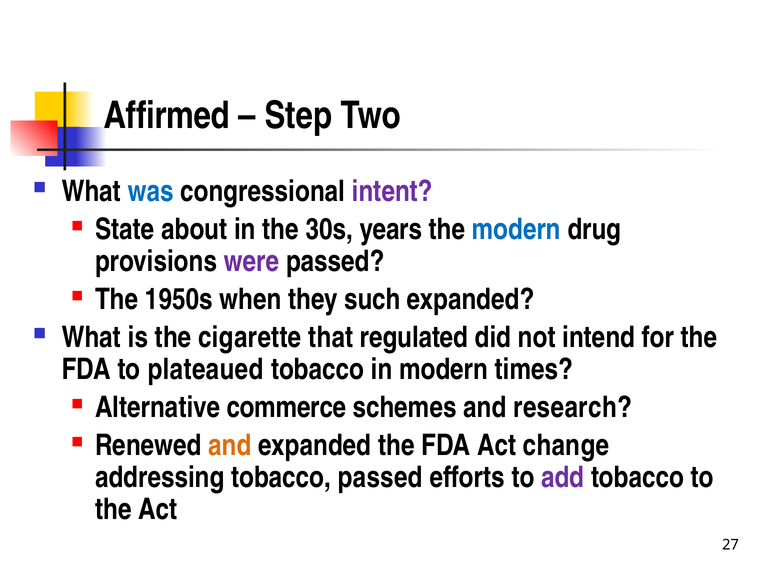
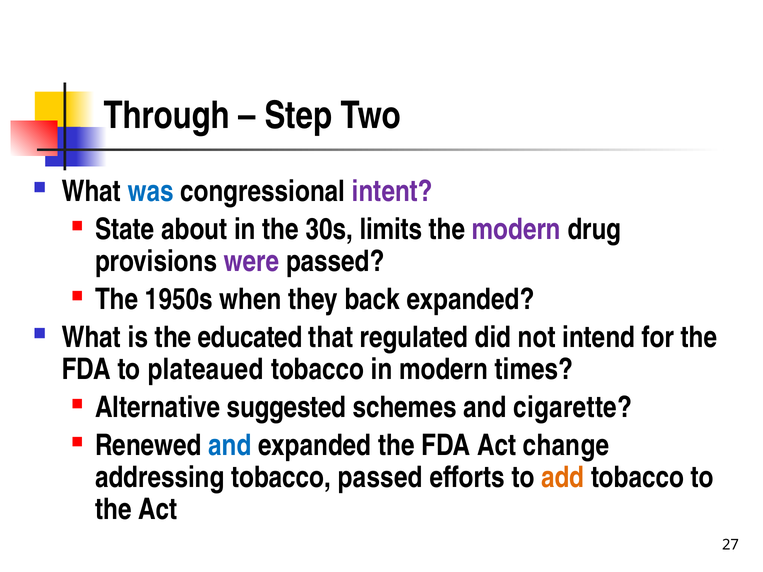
Affirmed: Affirmed -> Through (167, 116)
years: years -> limits (391, 229)
modern colour: blue -> purple (516, 229)
such: such -> back (372, 299)
cigarette: cigarette -> educated (250, 337)
commerce: commerce -> suggested (287, 407)
research: research -> cigarette (573, 407)
and colour: orange -> blue (230, 445)
add colour: purple -> orange (563, 478)
